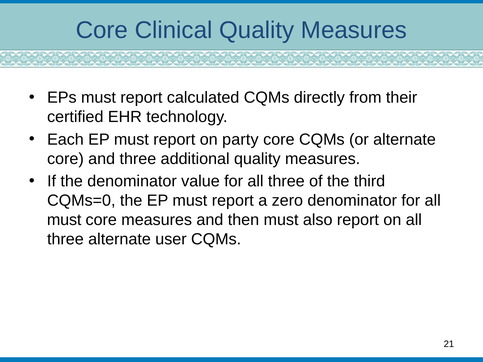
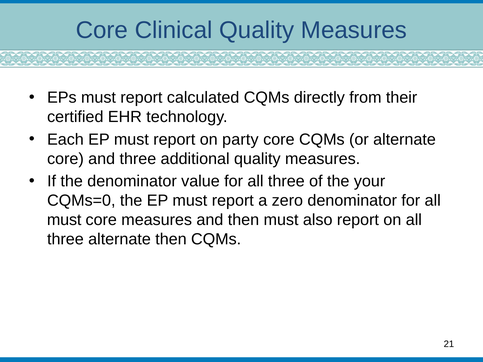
third: third -> your (370, 181)
alternate user: user -> then (171, 239)
